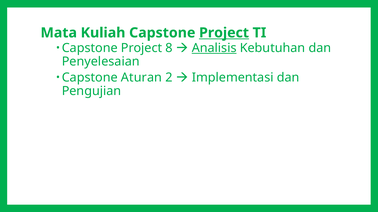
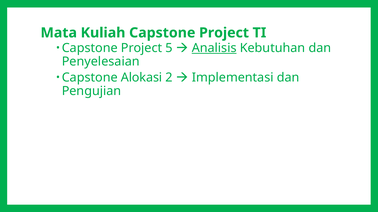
Project underline: present -> none (224, 33)
8: 8 -> 5 (169, 48)
Aturan: Aturan -> Alokasi (142, 78)
